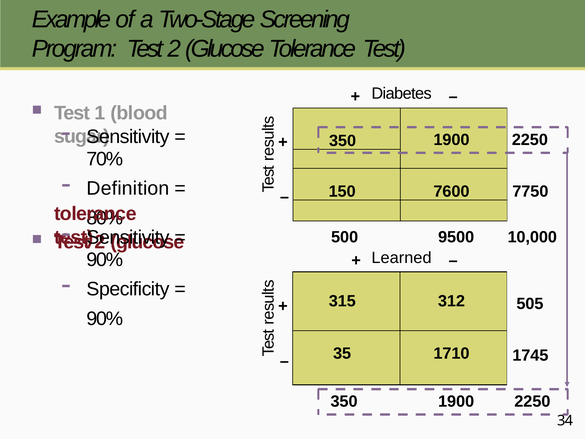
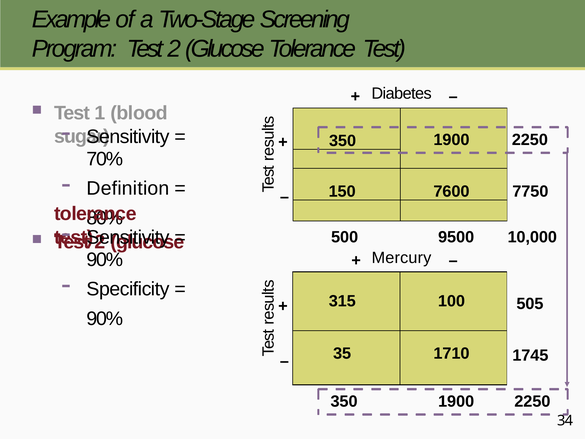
Learned: Learned -> Mercury (401, 258)
312: 312 -> 100 (452, 301)
